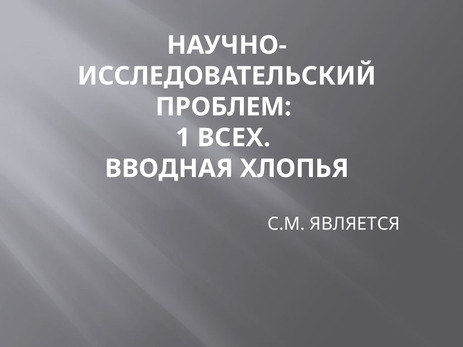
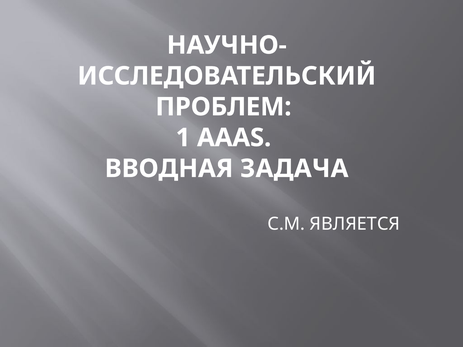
ВСЕХ: ВСЕХ -> AAAS (234, 138)
ХЛОПЬЯ: ХЛОПЬЯ -> ЗАДАЧА (294, 169)
